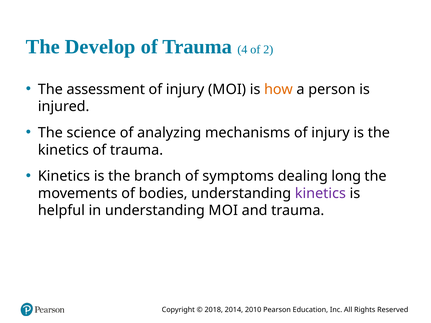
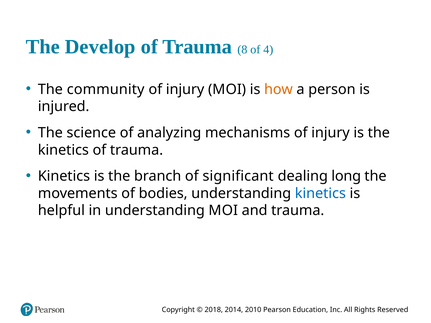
4: 4 -> 8 (242, 50)
2: 2 -> 4 (268, 50)
assessment: assessment -> community (106, 89)
symptoms: symptoms -> significant (238, 176)
kinetics colour: purple -> blue (320, 194)
